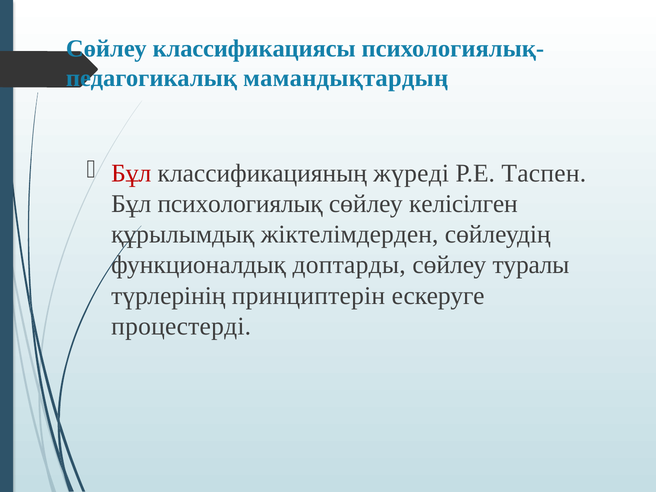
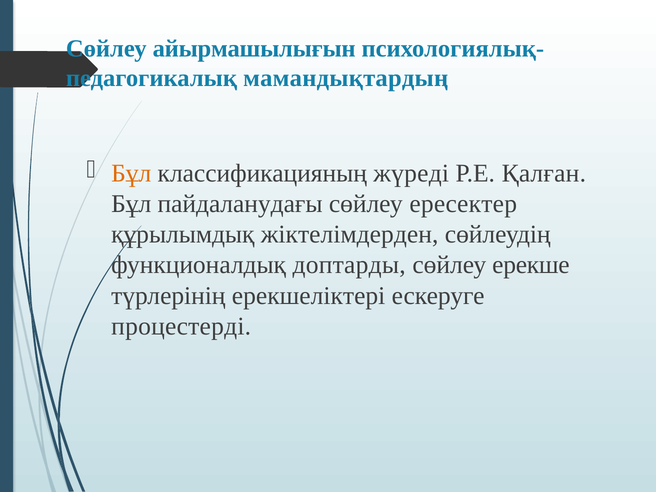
классификациясы: классификациясы -> айырмашылығын (254, 49)
Бұл colour: red -> orange (131, 173)
Таспен: Таспен -> Қалған (544, 173)
психологиялық: психологиялық -> пайдаланудағы (240, 204)
келісілген: келісілген -> ересектер (463, 204)
туралы: туралы -> ерекше (531, 265)
принциптерін: принциптерін -> ерекшеліктері (309, 296)
